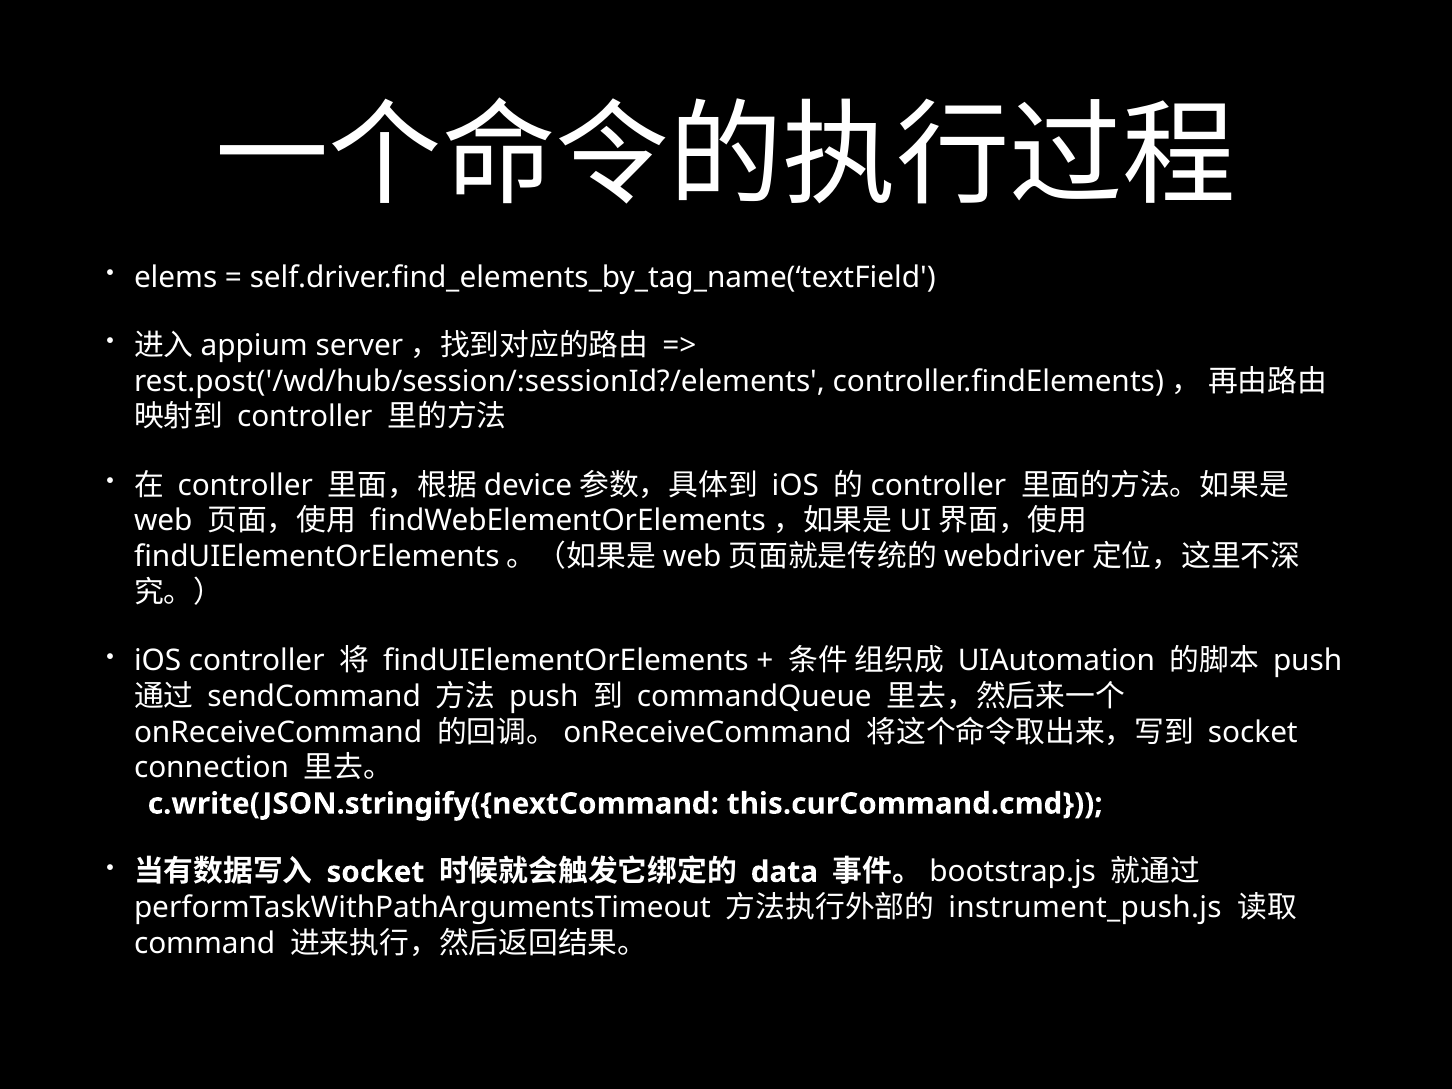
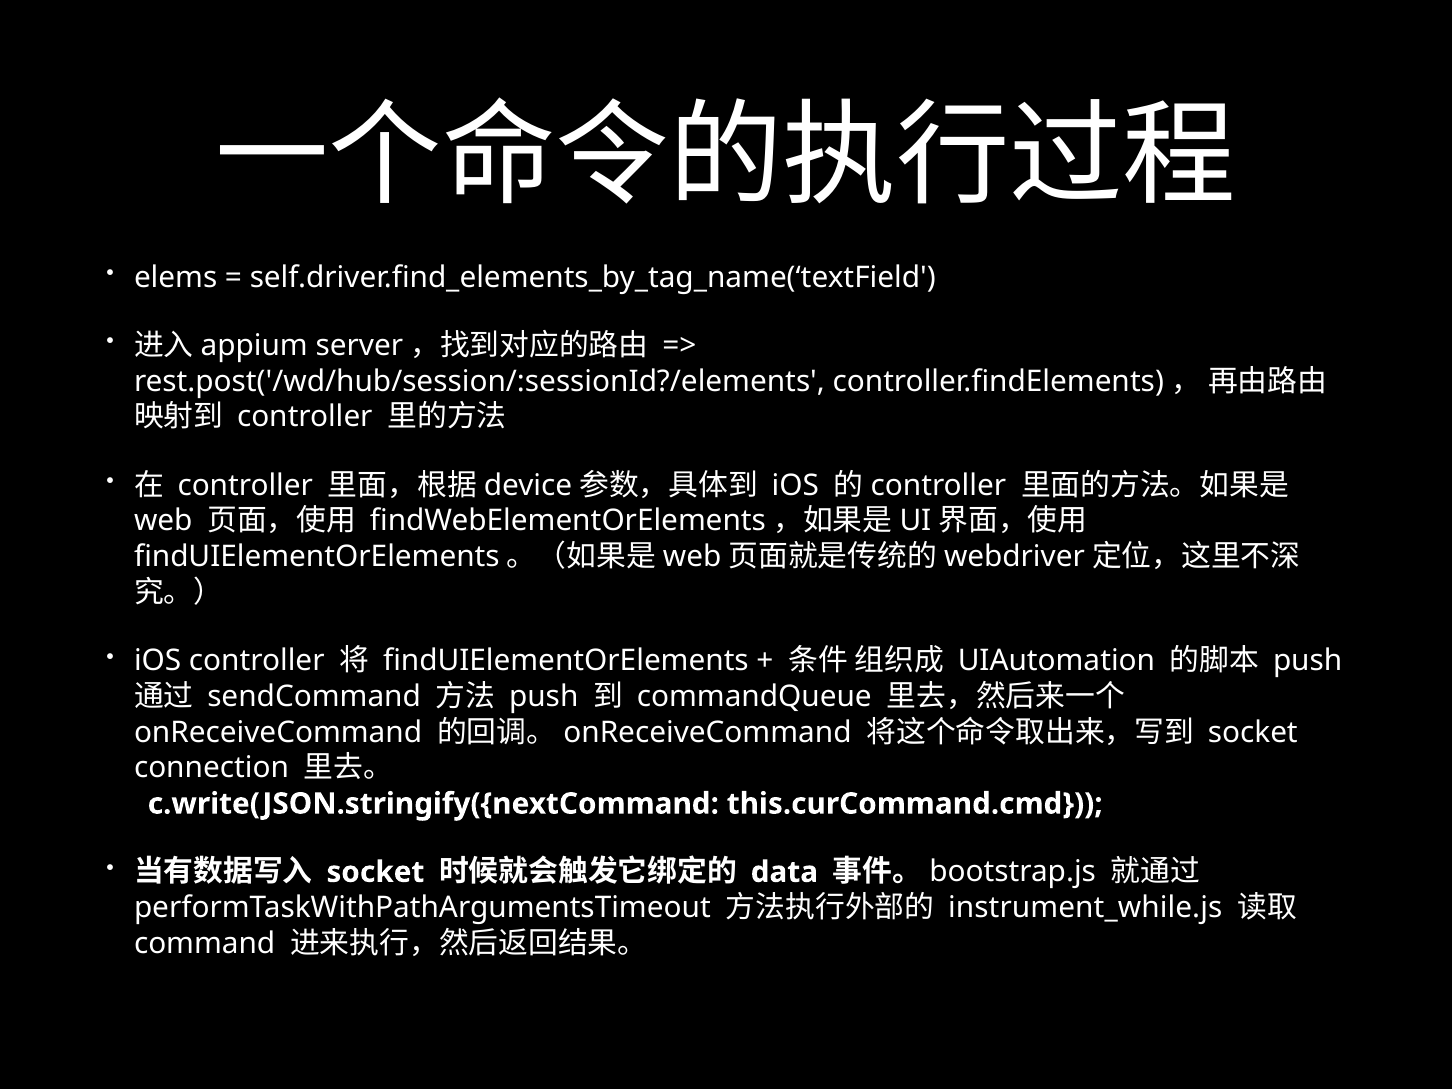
instrument_push.js: instrument_push.js -> instrument_while.js (1085, 908)
